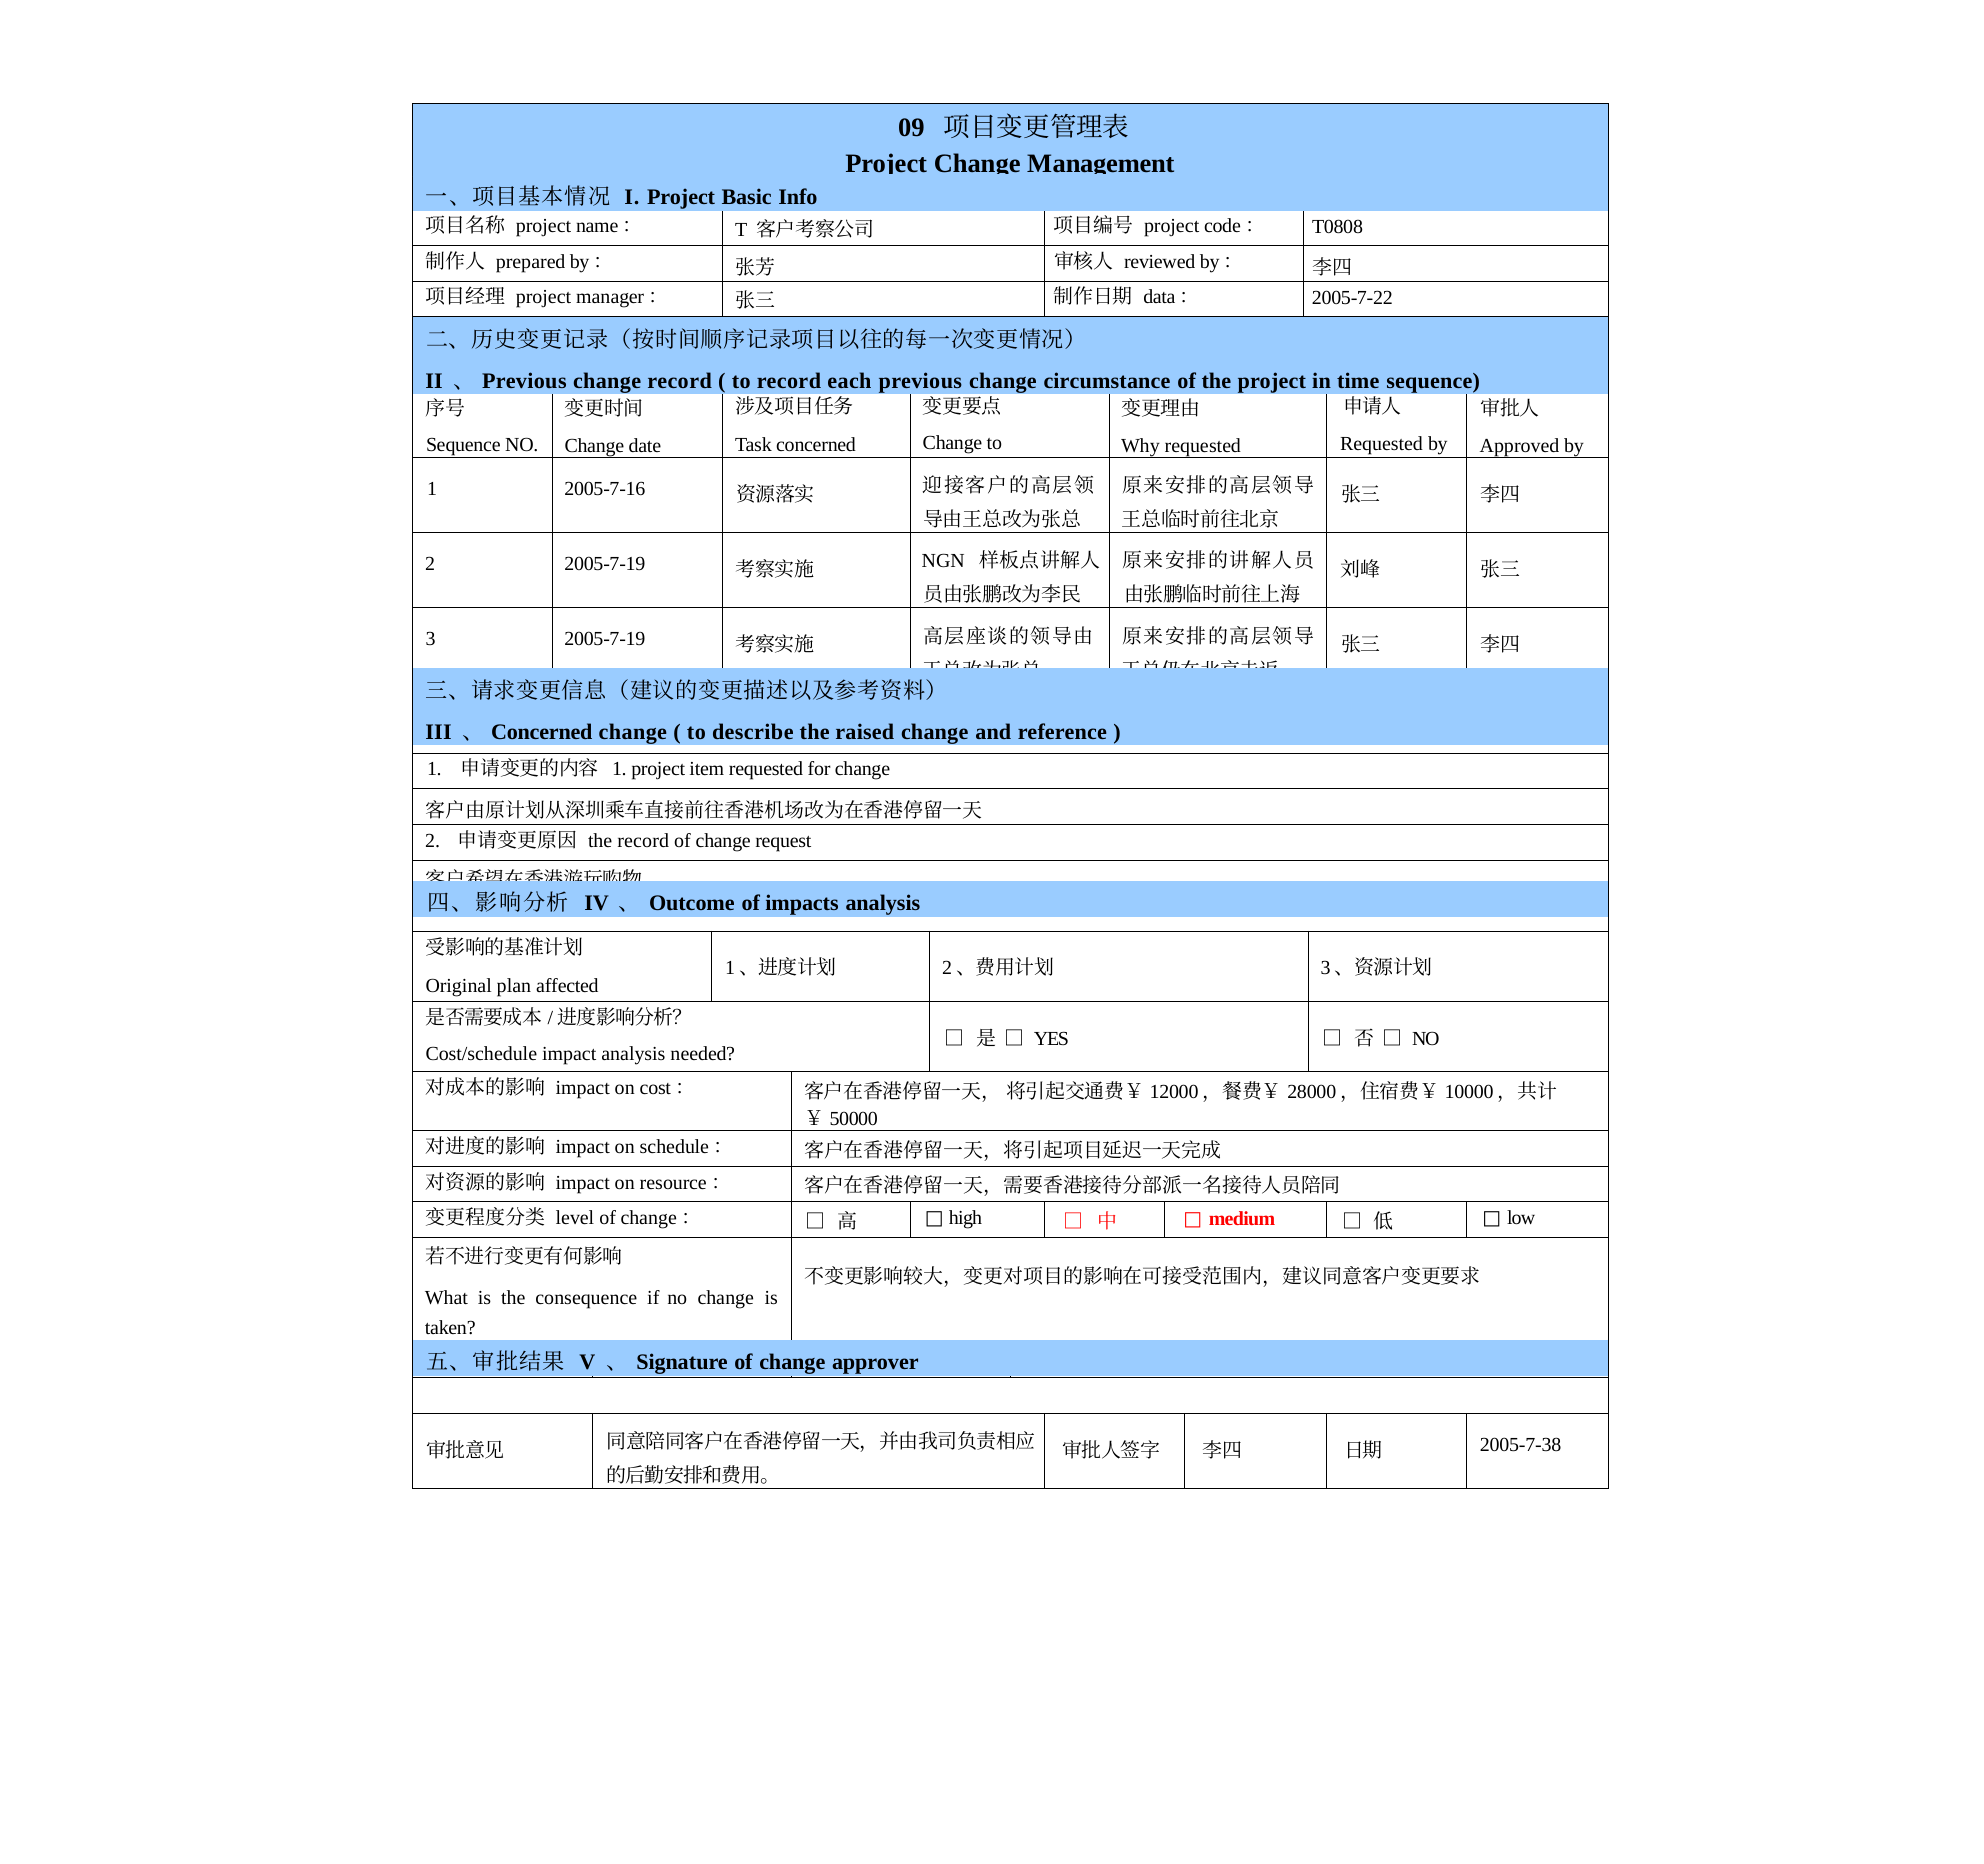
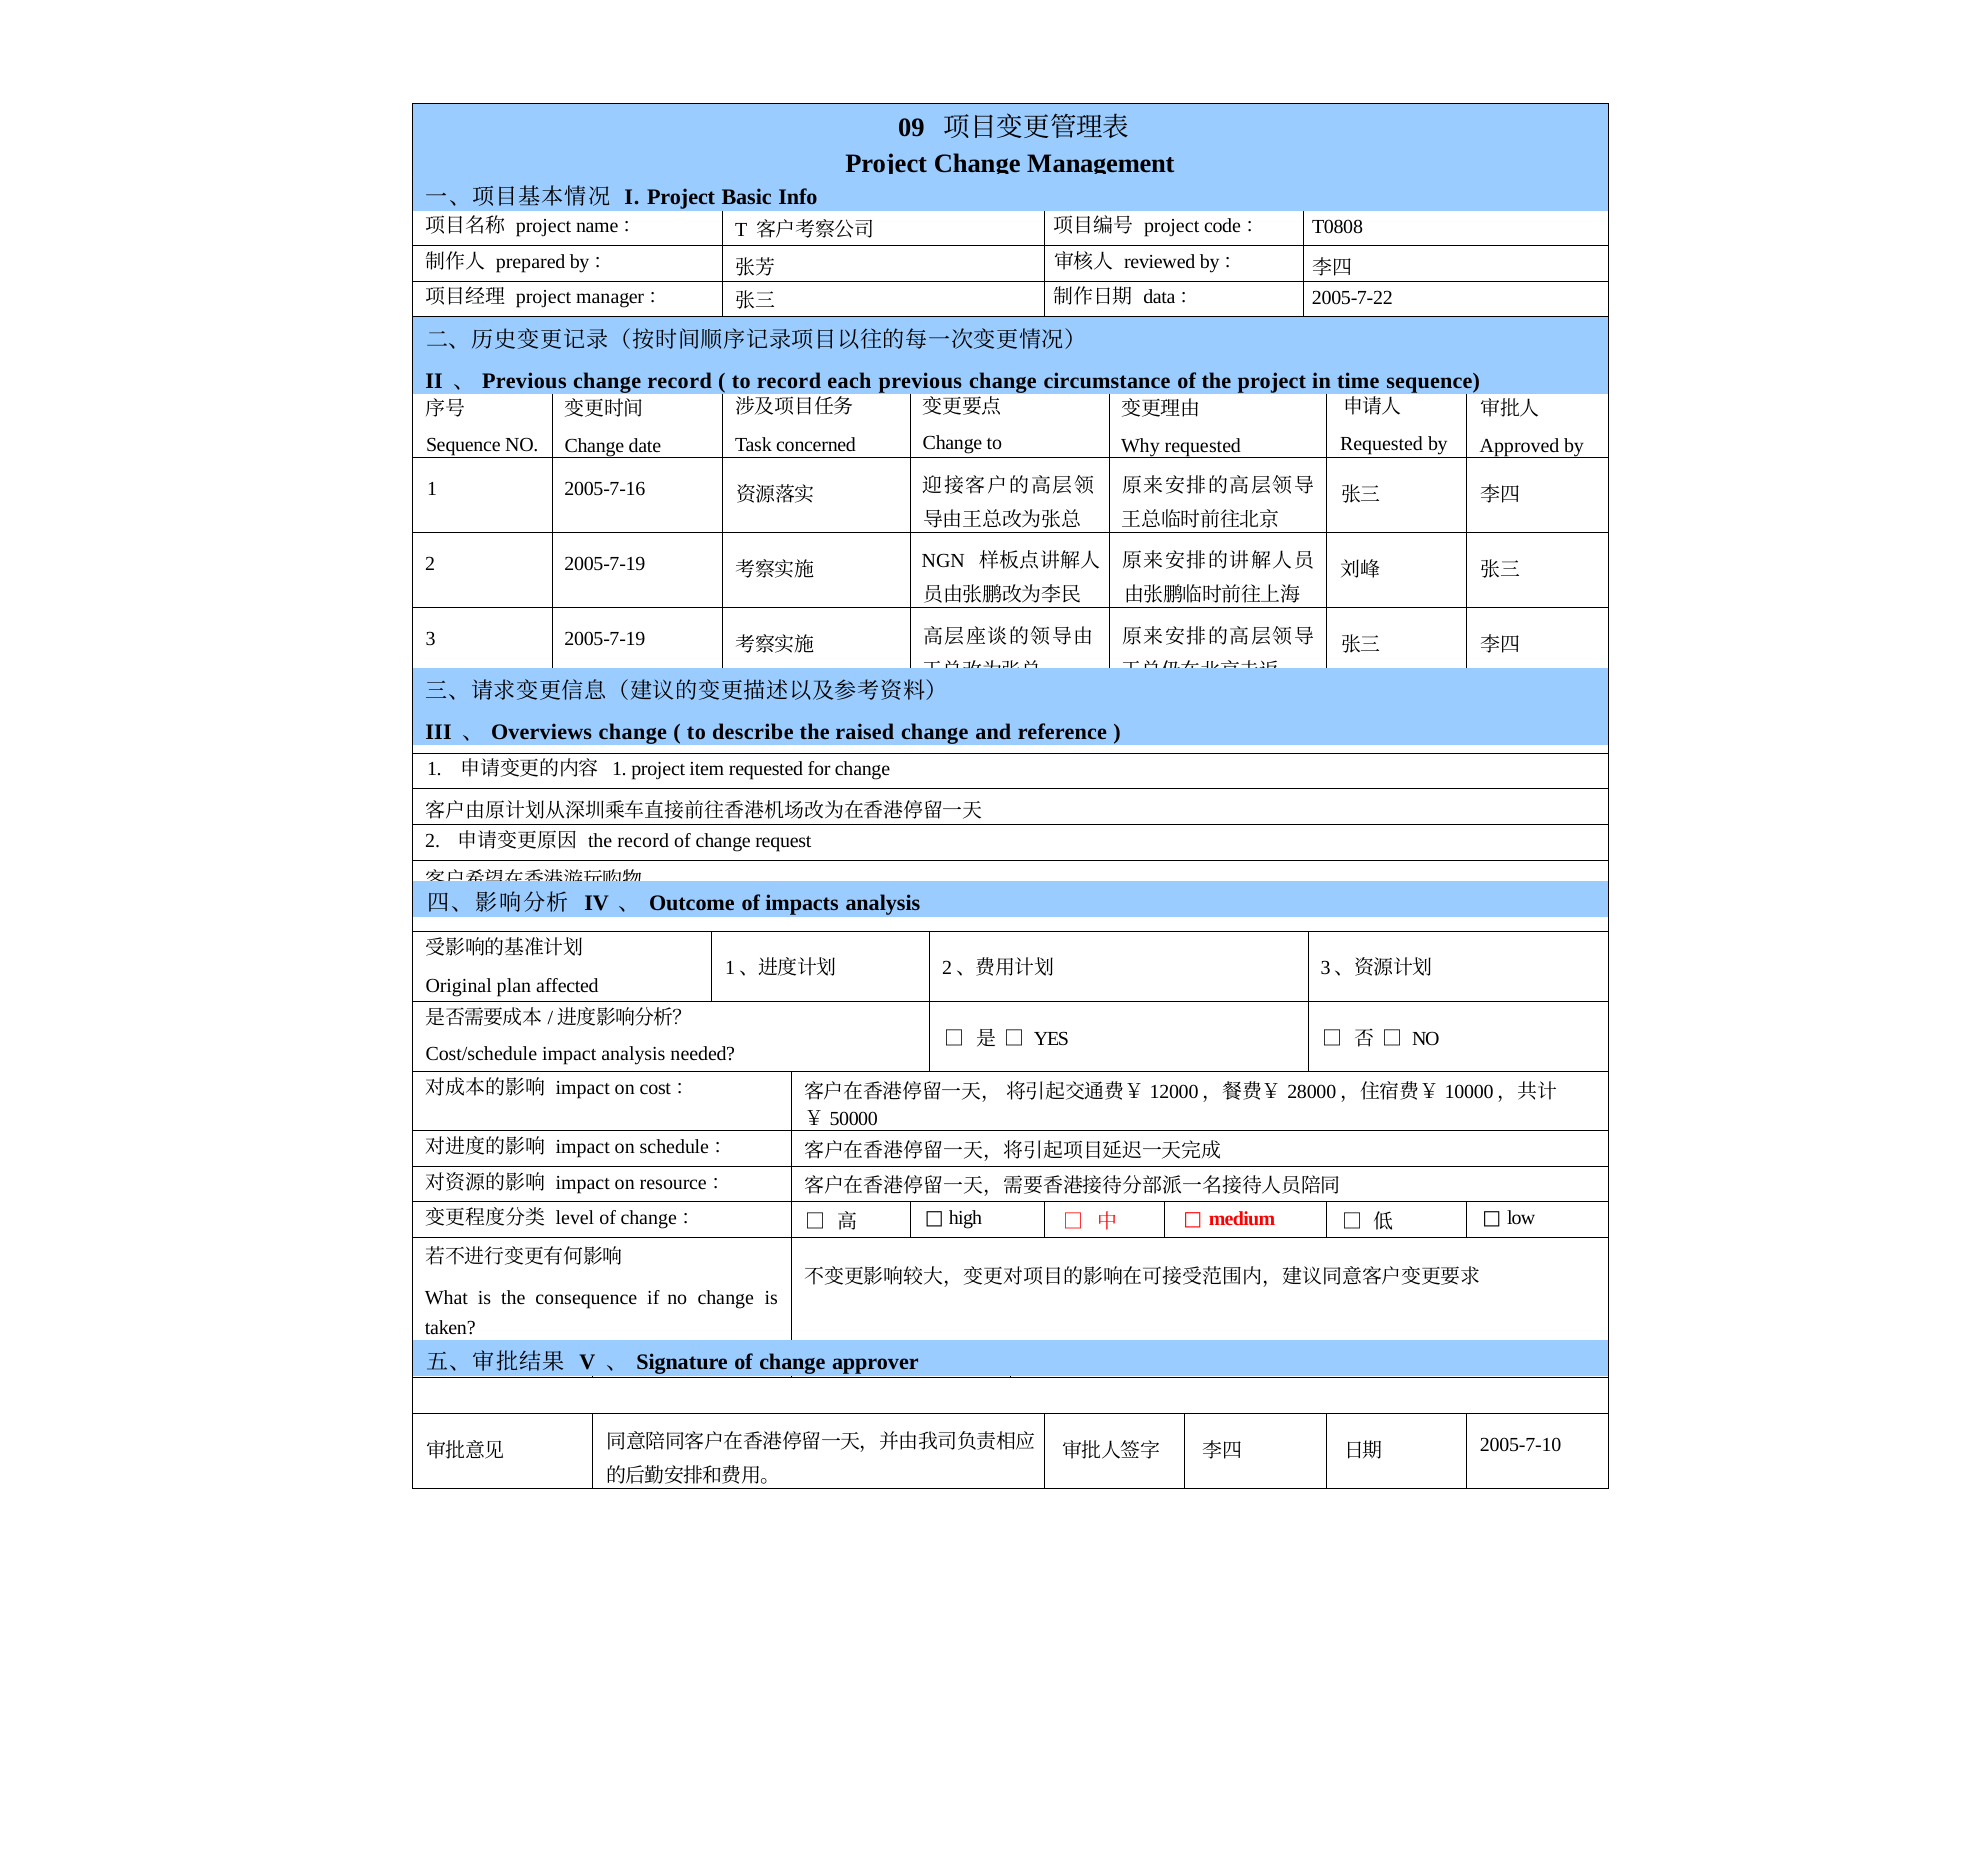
Concerned: Concerned -> Overviews (542, 732)
2005-7-38: 2005-7-38 -> 2005-7-10 (1521, 1445)
